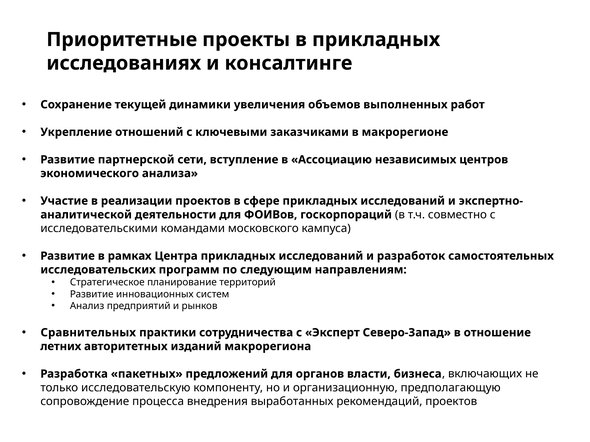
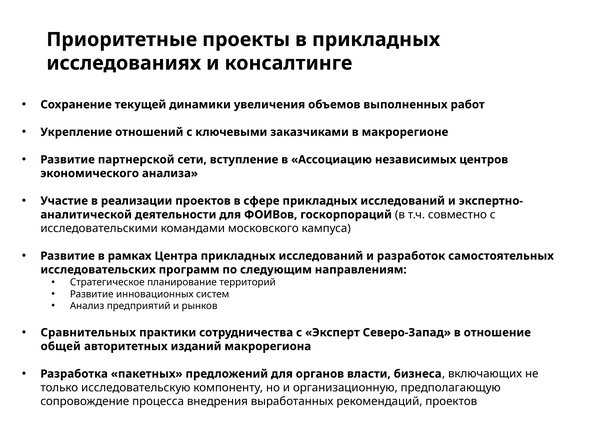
летних: летних -> общей (61, 347)
